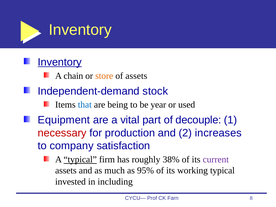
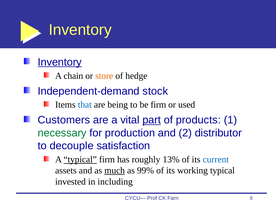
of assets: assets -> hedge (136, 76)
be year: year -> firm (158, 105)
Equipment: Equipment -> Customers (64, 120)
part underline: none -> present (152, 120)
decouple: decouple -> products (198, 120)
necessary colour: red -> green (62, 133)
increases: increases -> distributor (218, 133)
company: company -> decouple (72, 146)
38%: 38% -> 13% (171, 160)
current colour: purple -> blue (216, 160)
much underline: none -> present (115, 171)
95%: 95% -> 99% (146, 171)
